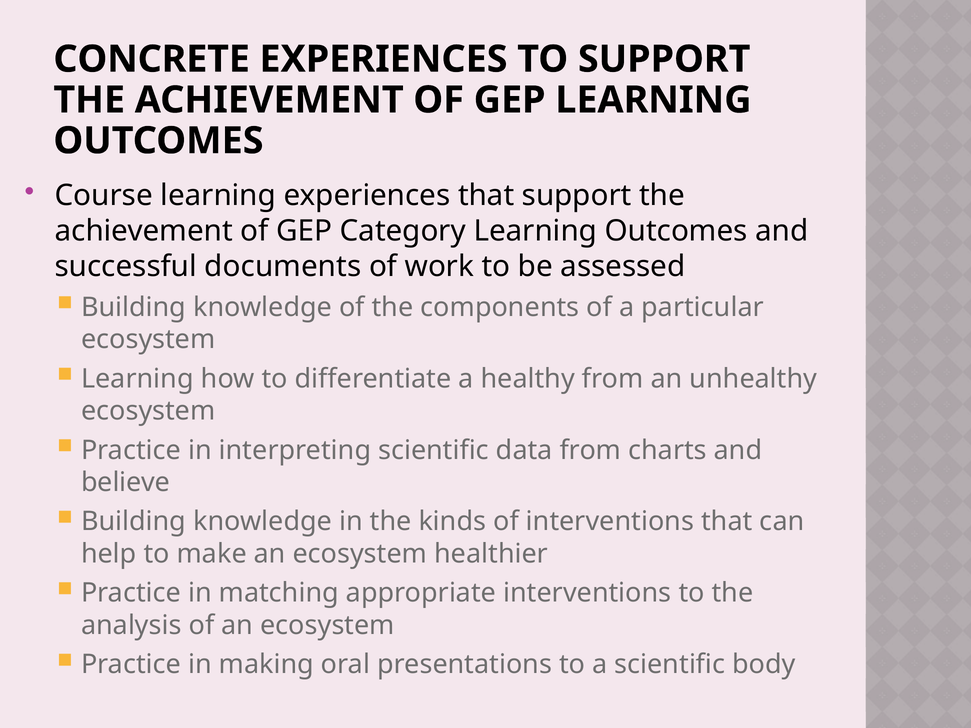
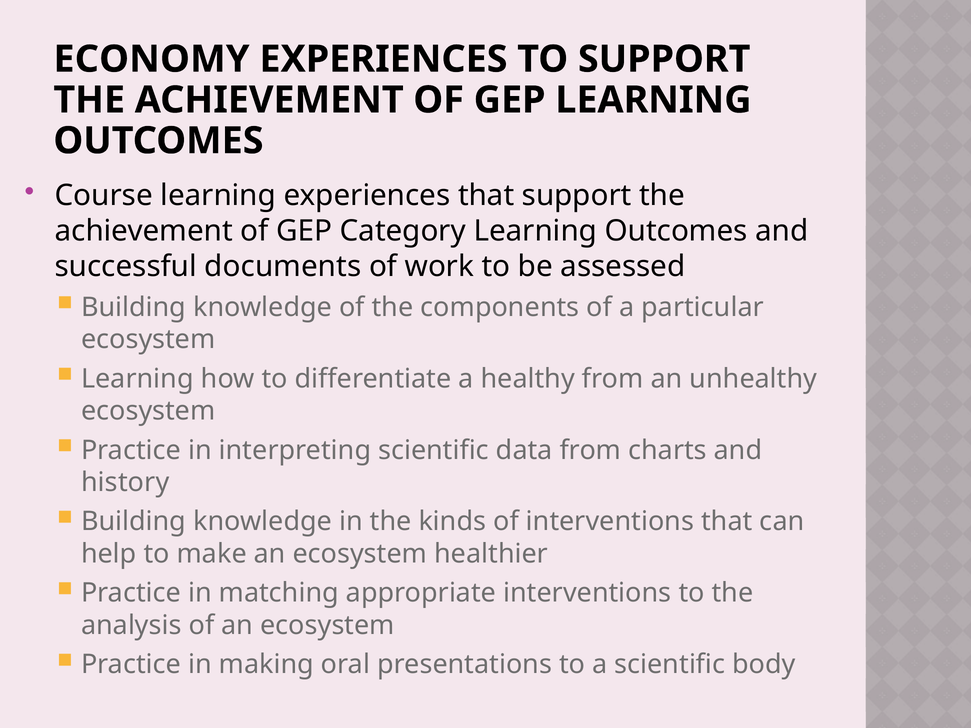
CONCRETE: CONCRETE -> ECONOMY (151, 59)
believe: believe -> history (125, 483)
